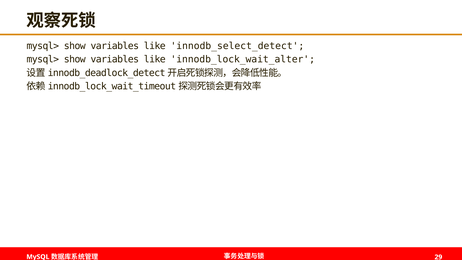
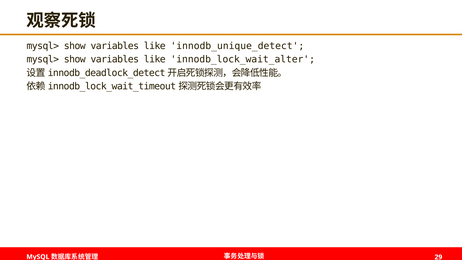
innodb_select_detect: innodb_select_detect -> innodb_unique_detect (237, 46)
